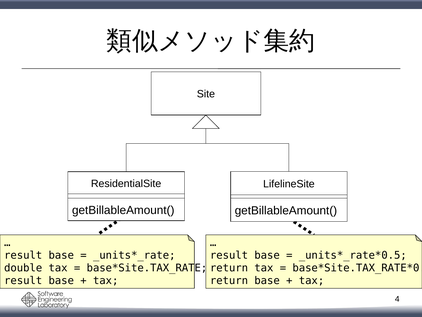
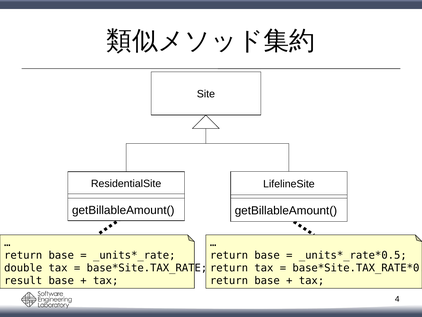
result: result -> return (23, 255)
result: result -> return (229, 255)
